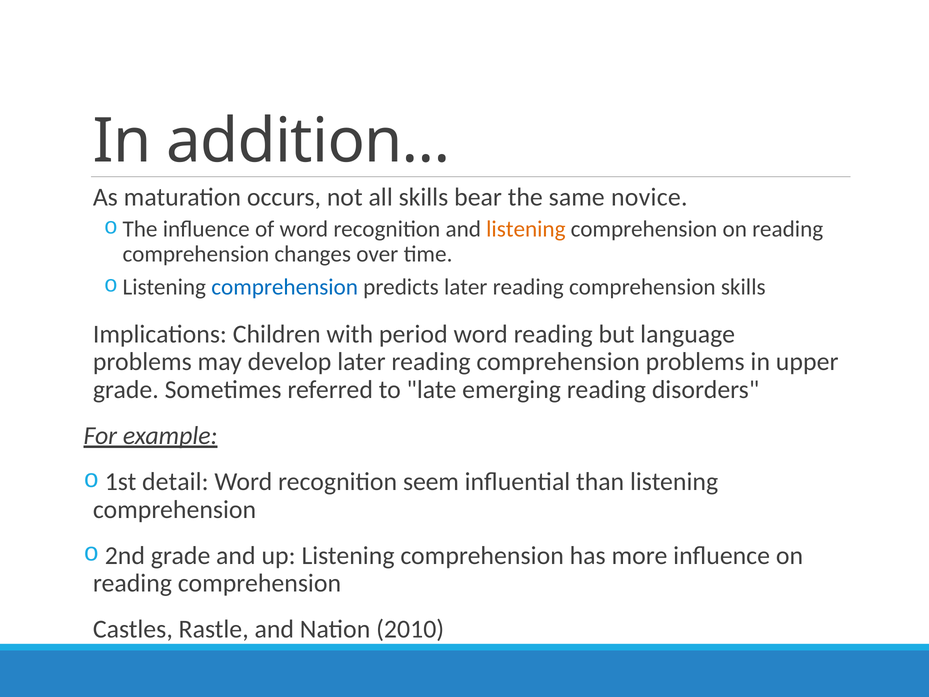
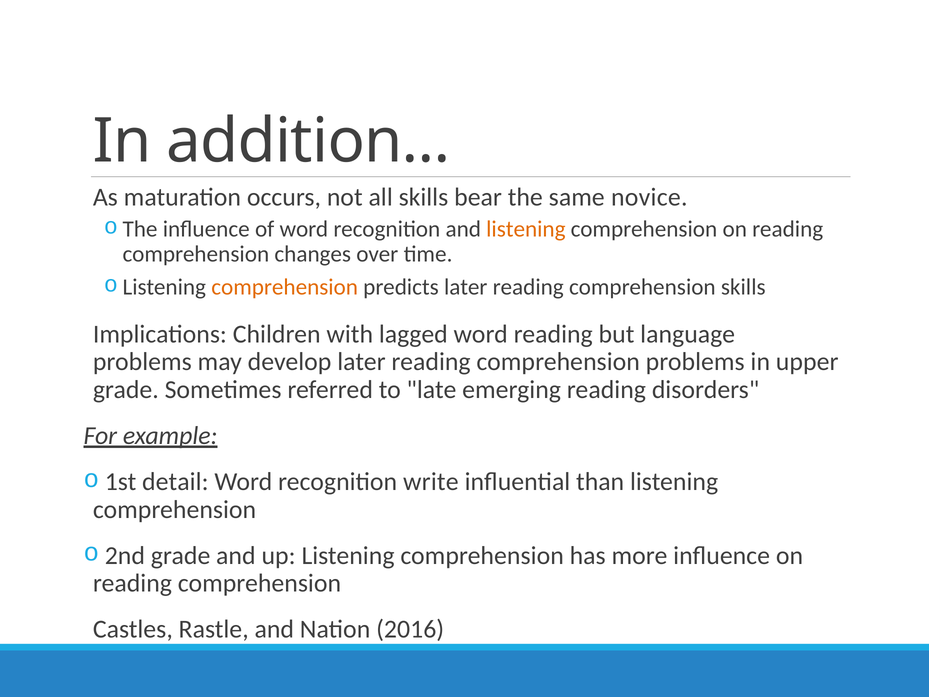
comprehension colour: blue -> orange (285, 287)
period: period -> lagged (413, 334)
seem: seem -> write (431, 482)
2010: 2010 -> 2016 (410, 629)
